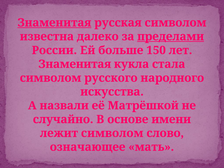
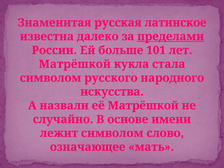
Знаменитая underline: present -> none (54, 23)
русская символом: символом -> латинское (176, 23)
150: 150 -> 101 (156, 50)
Знаменитая: Знаменитая -> Матрёшкой (75, 64)
